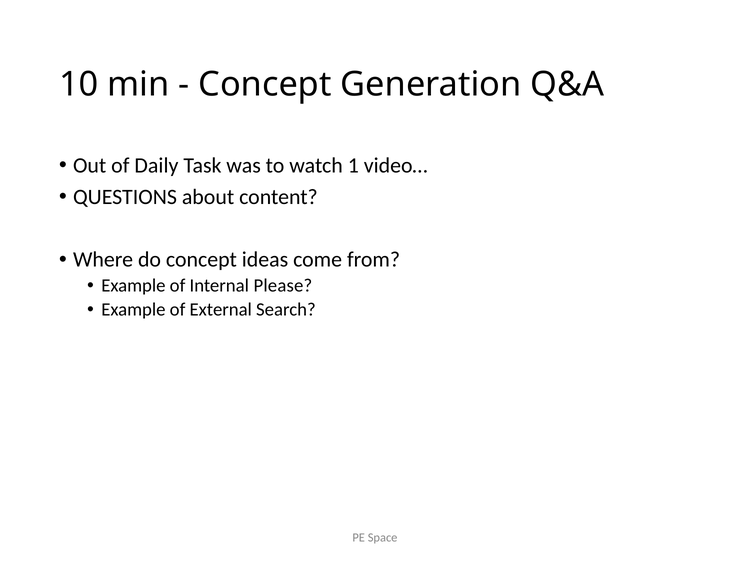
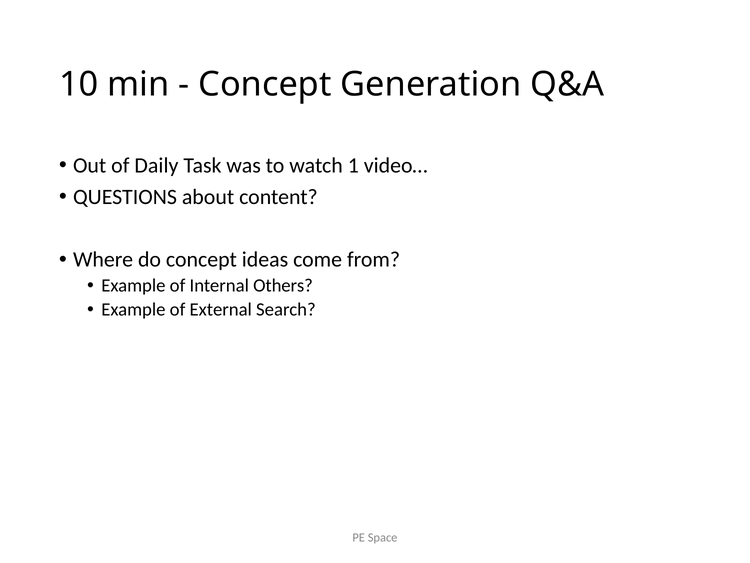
Please: Please -> Others (283, 285)
